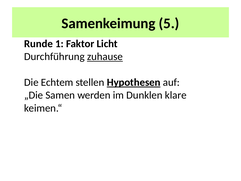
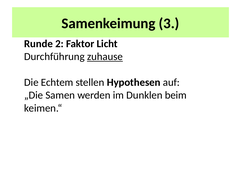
5: 5 -> 3 (169, 23)
1: 1 -> 2 (59, 44)
Hypothesen underline: present -> none (134, 82)
klare: klare -> beim (176, 95)
